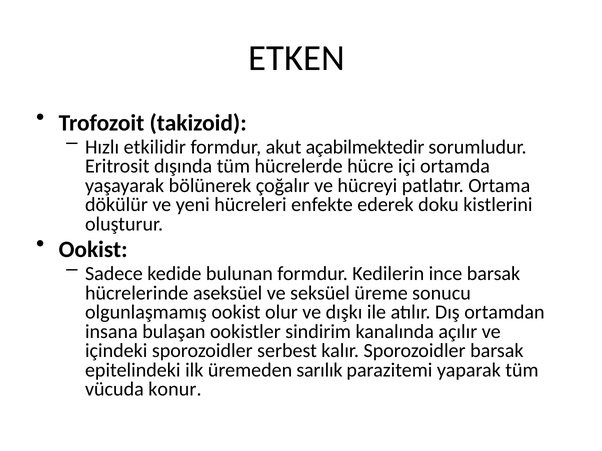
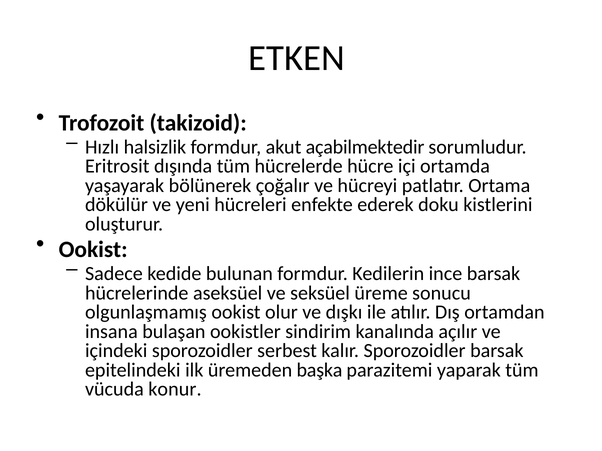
etkilidir: etkilidir -> halsizlik (155, 147)
sarılık: sarılık -> başka (319, 370)
